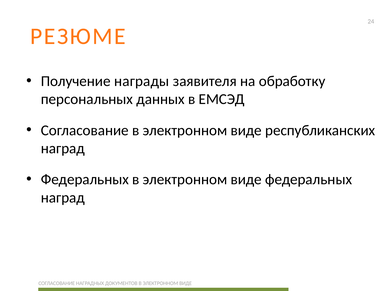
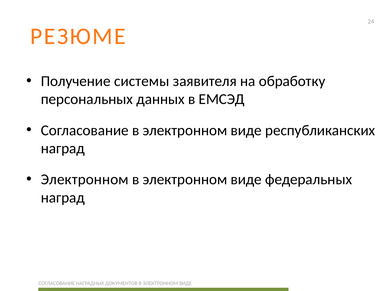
награды: награды -> системы (142, 81)
Федеральных: Федеральных -> Электронном (85, 179)
